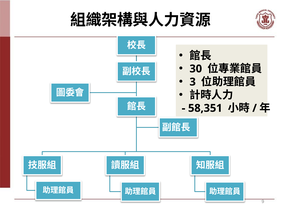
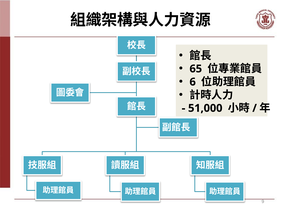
30: 30 -> 65 (196, 69)
3: 3 -> 6 (193, 82)
58,351: 58,351 -> 51,000 (205, 108)
